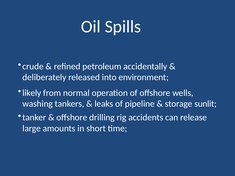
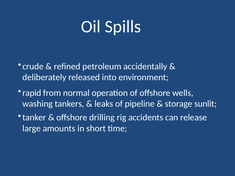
likely: likely -> rapid (32, 93)
